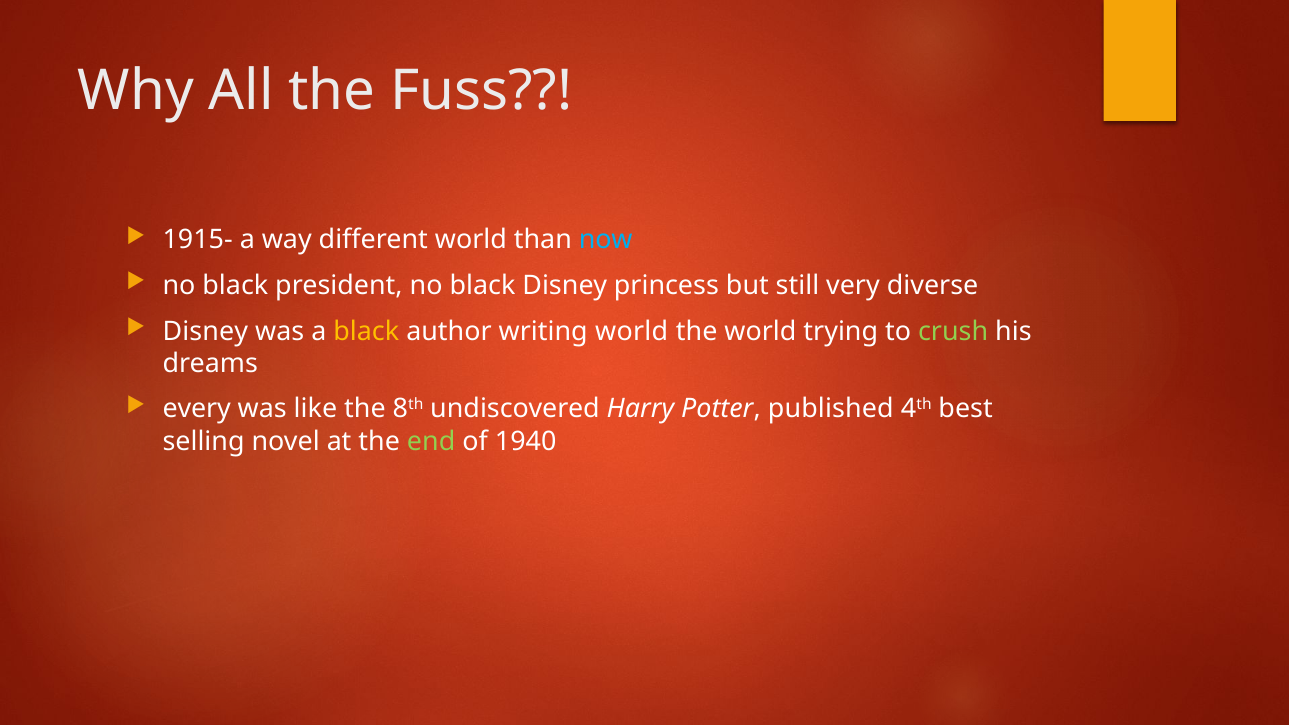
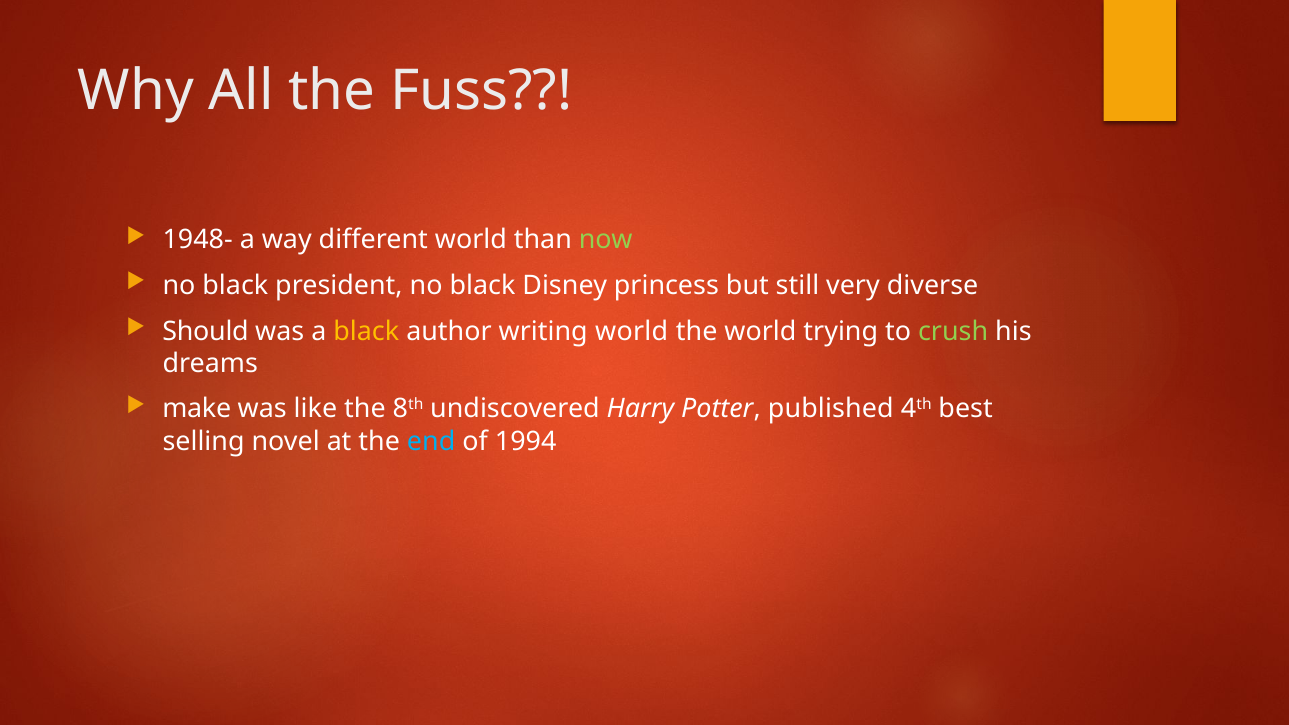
1915-: 1915- -> 1948- (198, 240)
now colour: light blue -> light green (606, 240)
Disney: Disney -> Should (206, 331)
every: every -> make (197, 409)
end colour: light green -> light blue (431, 441)
1940: 1940 -> 1994 (526, 441)
